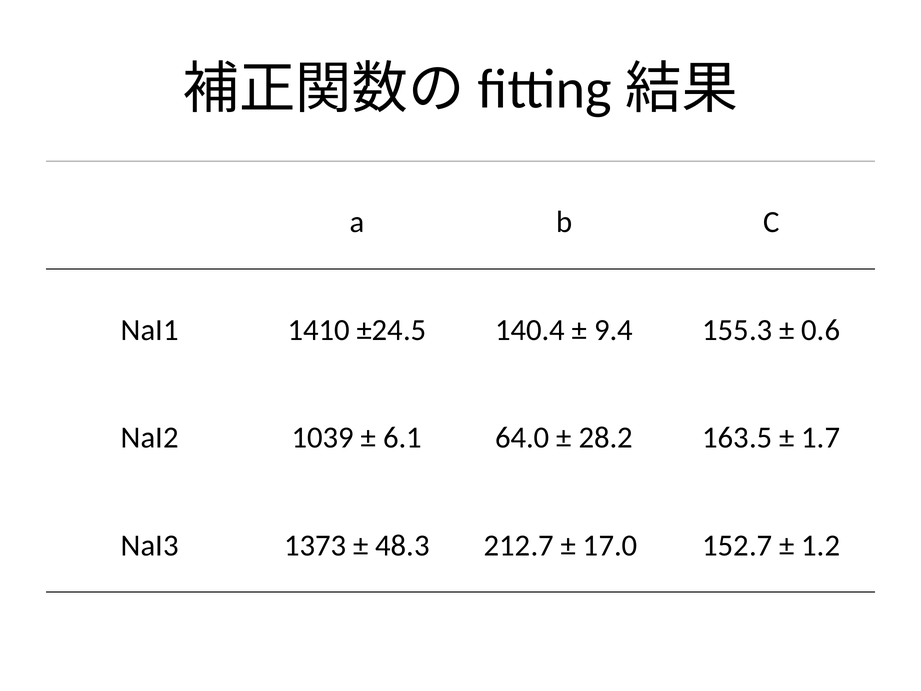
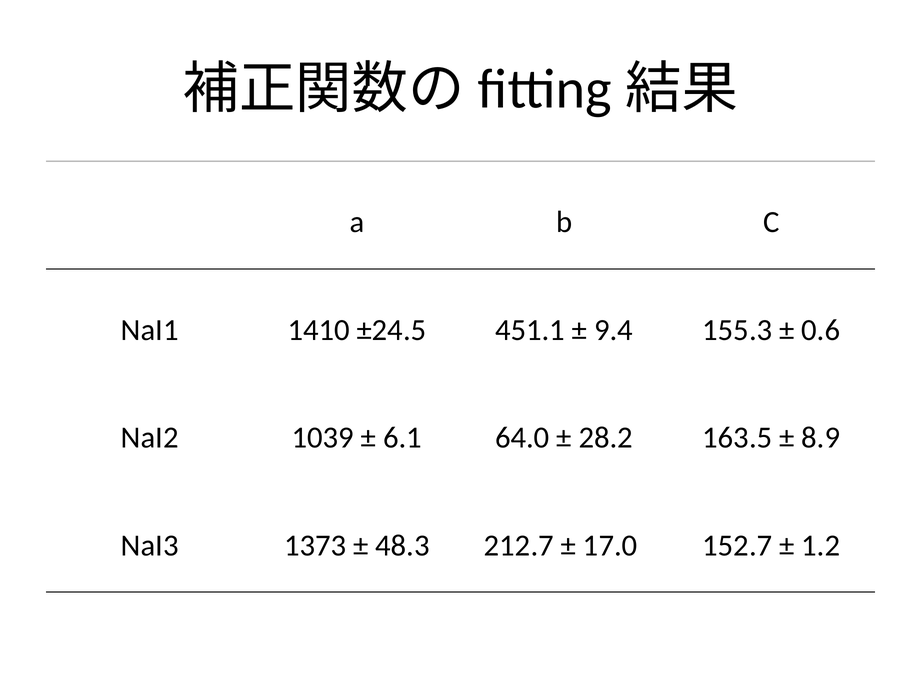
140.4: 140.4 -> 451.1 (530, 330)
1.7: 1.7 -> 8.9 (821, 438)
